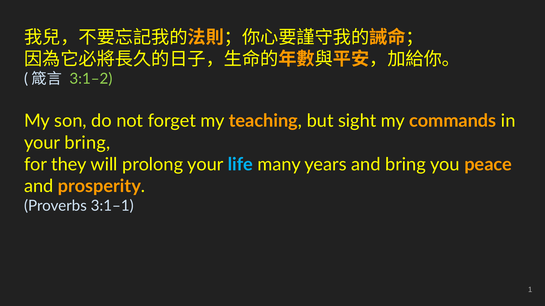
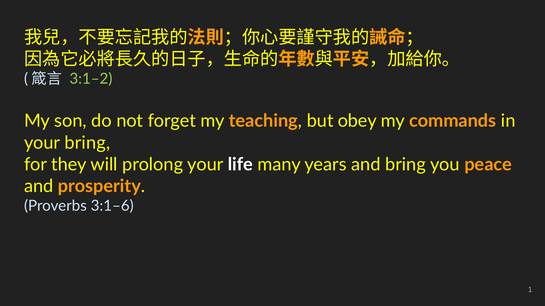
sight: sight -> obey (357, 121)
life colour: light blue -> white (240, 165)
3:1–1: 3:1–1 -> 3:1–6 (112, 206)
